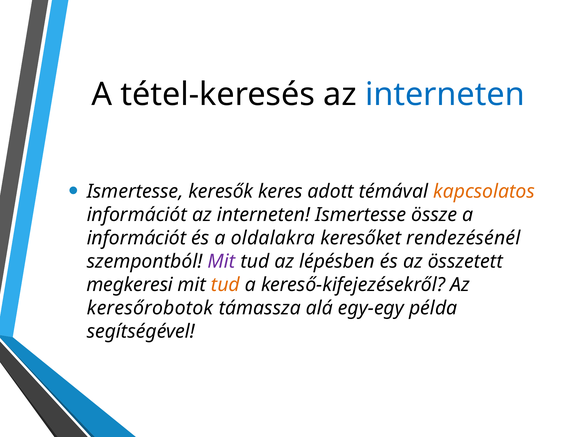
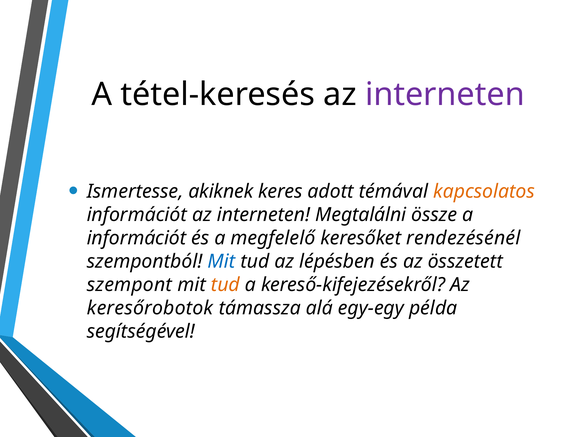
interneten colour: blue -> purple (445, 95)
keresők: keresők -> akiknek (221, 192)
interneten Ismertesse: Ismertesse -> Megtalálni (361, 215)
oldalakra: oldalakra -> megfelelő (273, 238)
Mit colour: purple -> blue (221, 262)
megkeresi: megkeresi -> szempont (129, 285)
